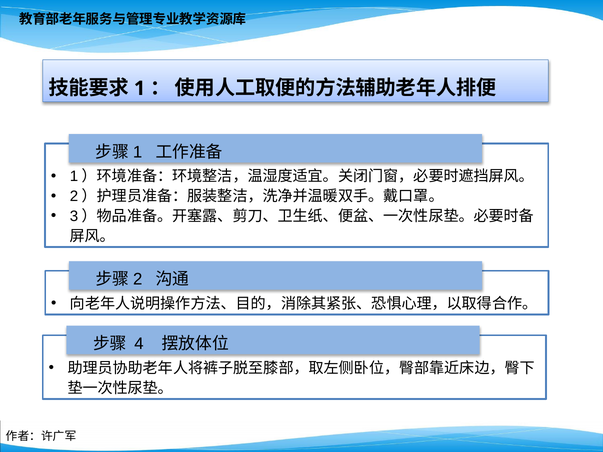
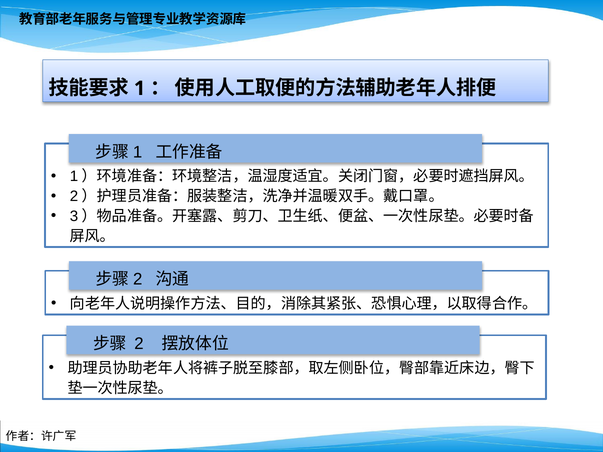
4: 4 -> 2 (139, 344)
